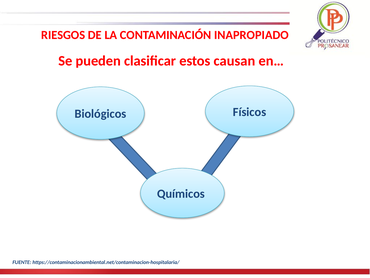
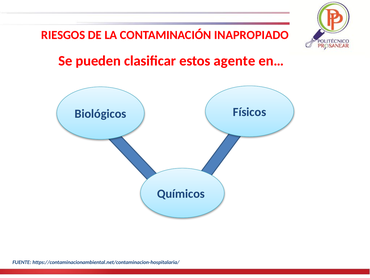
causan: causan -> agente (234, 61)
